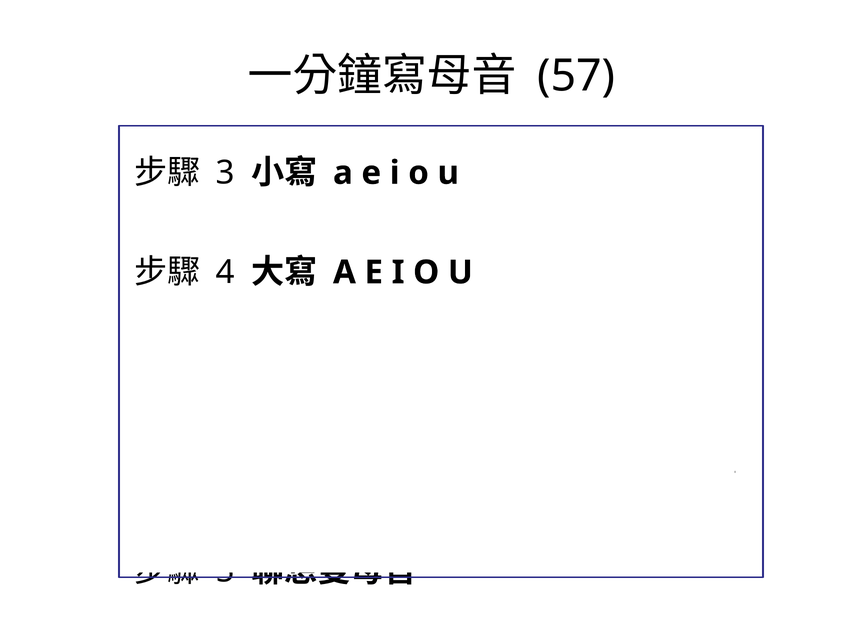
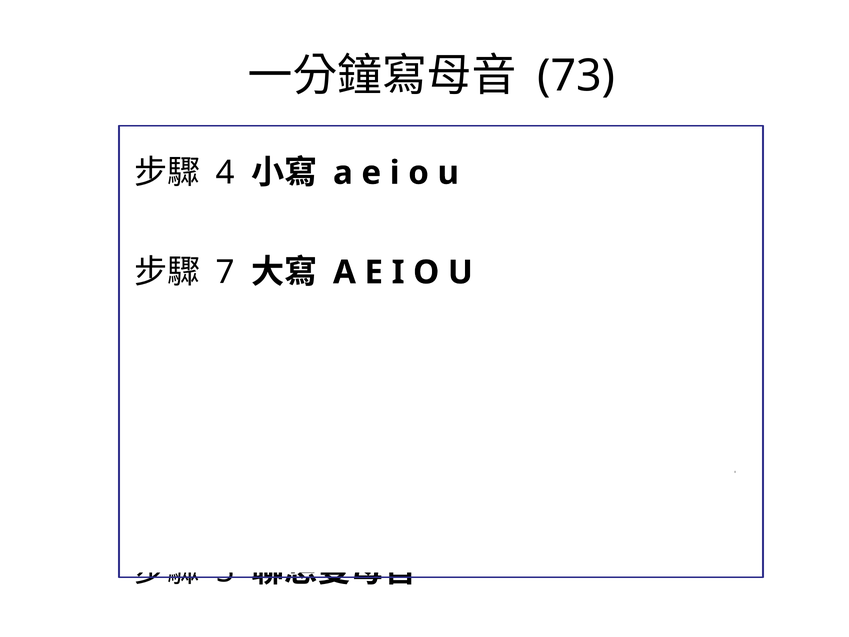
57: 57 -> 73 (576, 76)
3: 3 -> 4 (225, 173)
4: 4 -> 7 (225, 272)
